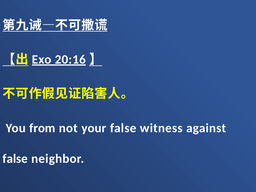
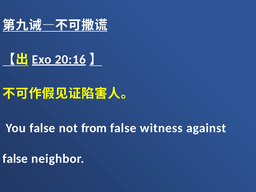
You from: from -> false (42, 128)
your: your -> from (94, 128)
